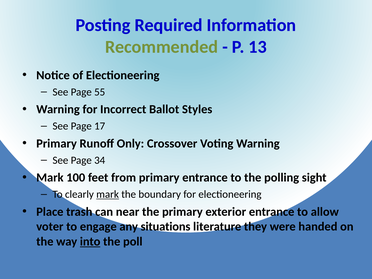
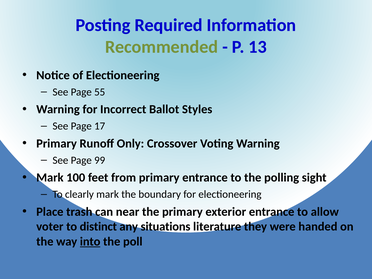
34: 34 -> 99 (100, 160)
mark underline: present -> none (108, 194)
engage: engage -> distinct (98, 227)
